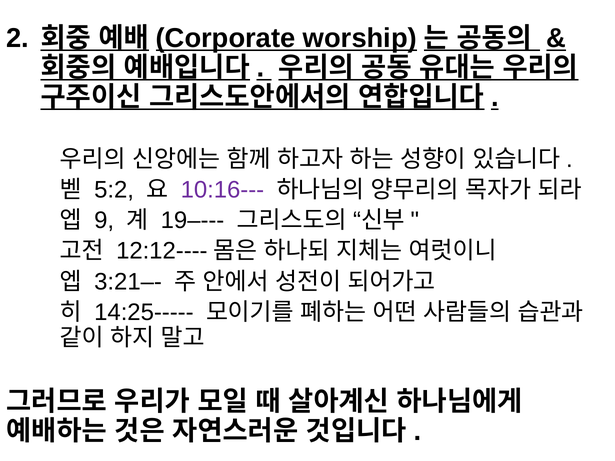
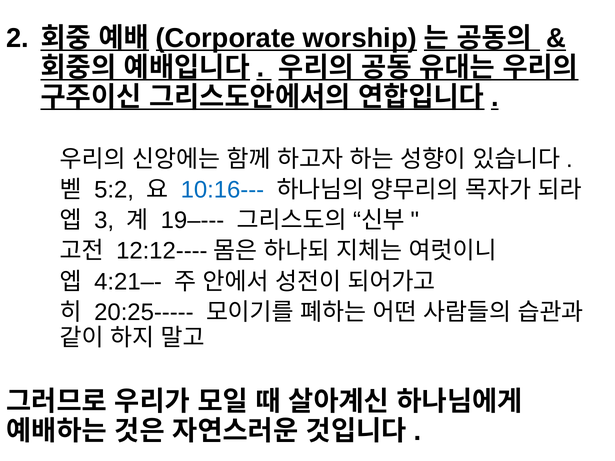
10:16--- colour: purple -> blue (222, 190)
9: 9 -> 3 (104, 221)
3:21–-: 3:21–- -> 4:21–- (128, 282)
14:25-----: 14:25----- -> 20:25----- (144, 312)
